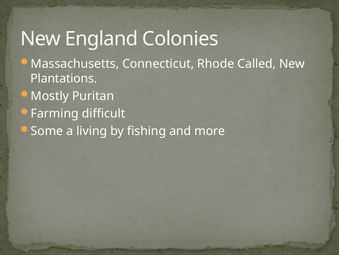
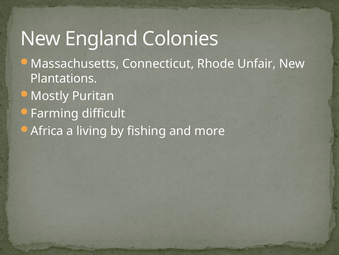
Called: Called -> Unfair (257, 64)
Some: Some -> Africa (47, 131)
